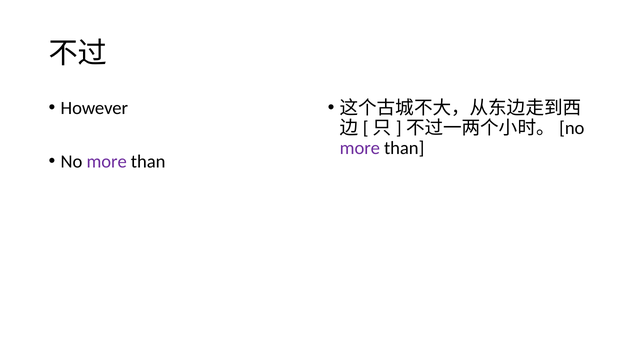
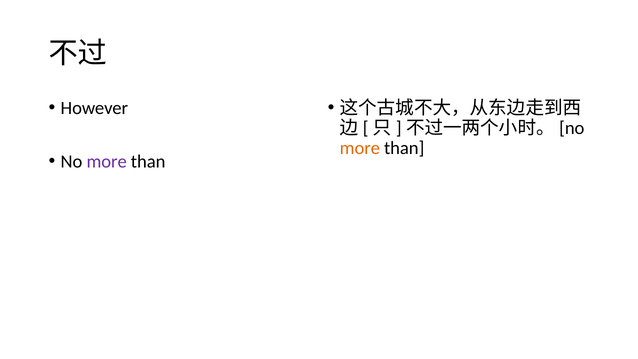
more colour: purple -> orange (360, 148)
